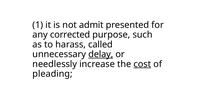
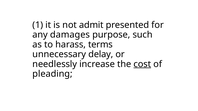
corrected: corrected -> damages (70, 35)
called: called -> terms (100, 45)
delay underline: present -> none (101, 54)
